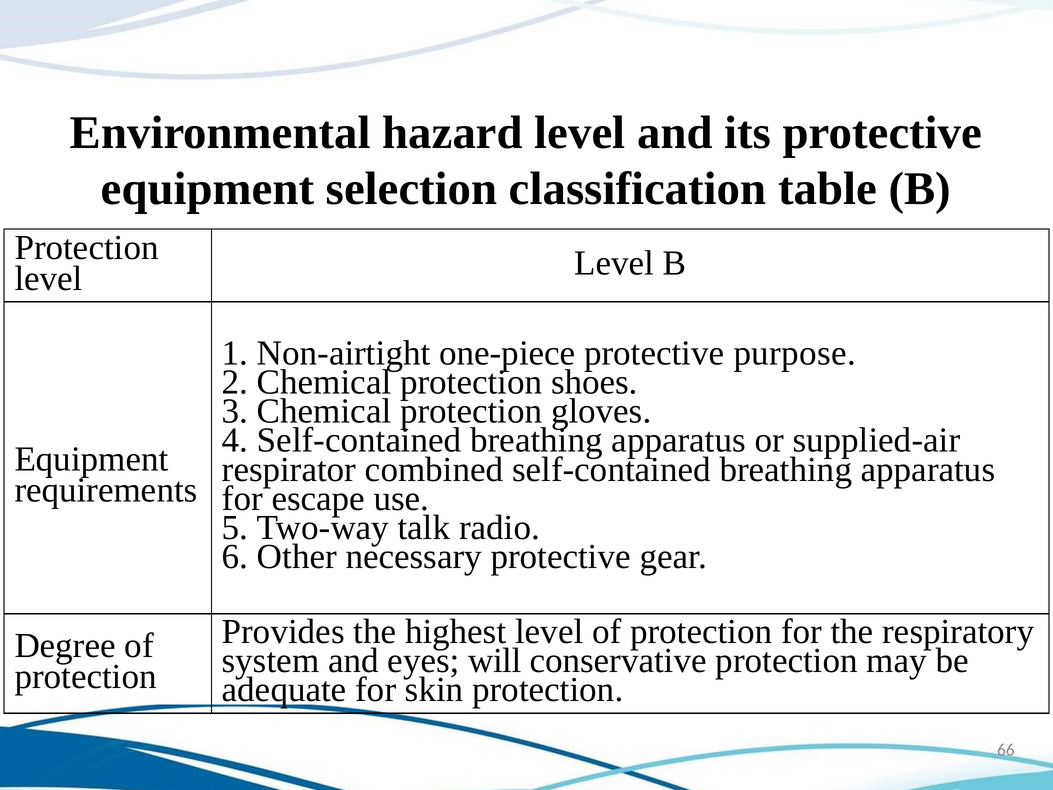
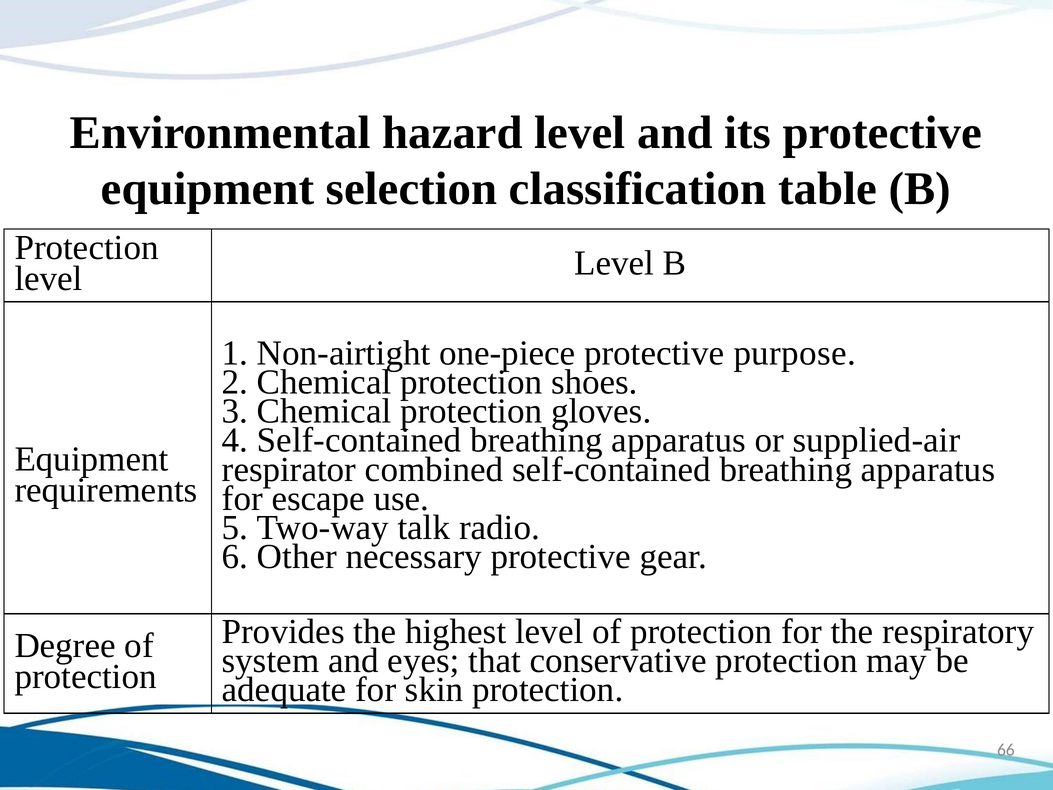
will: will -> that (495, 660)
